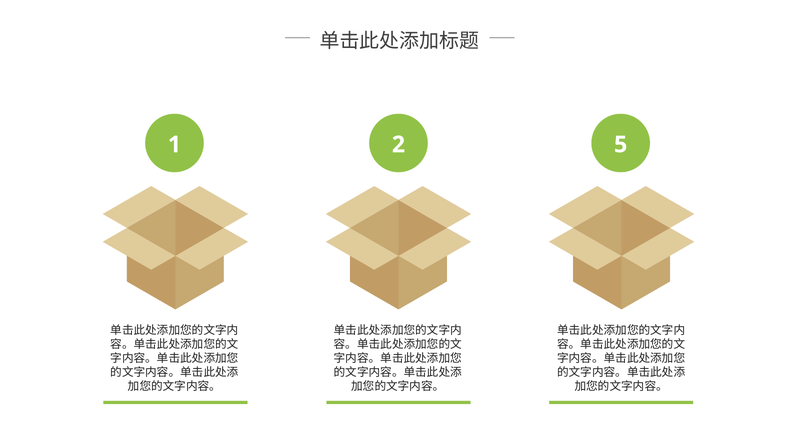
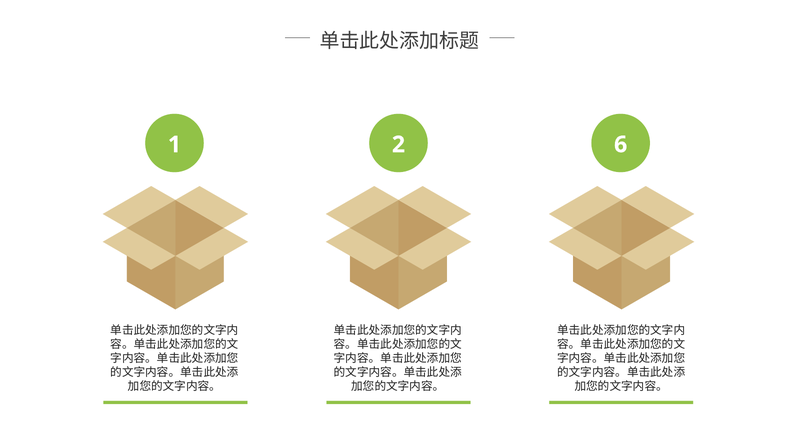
5: 5 -> 6 (621, 145)
